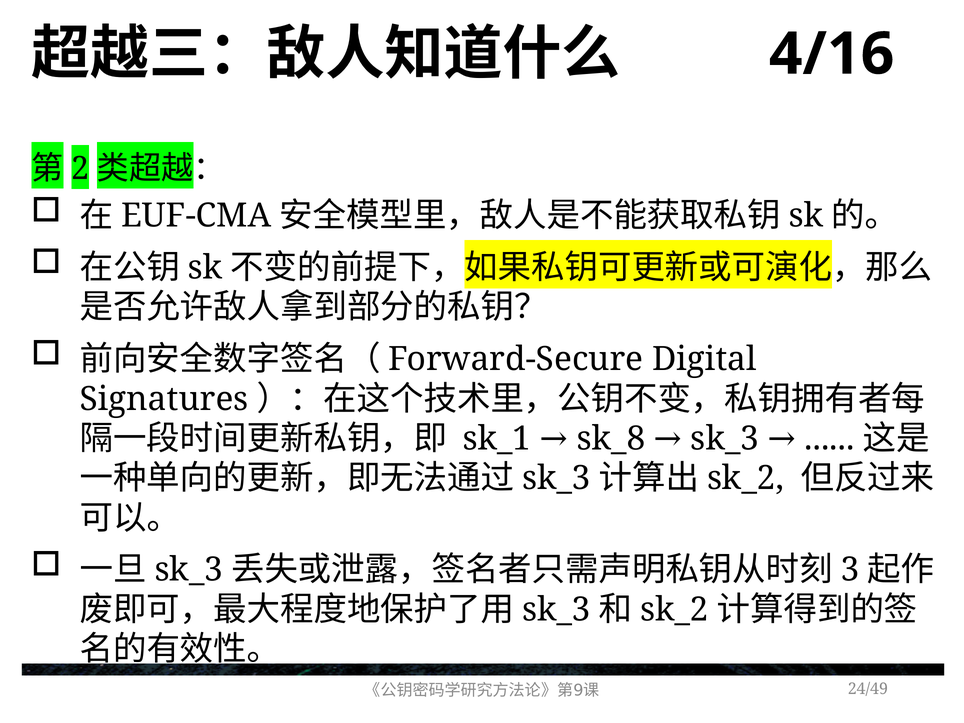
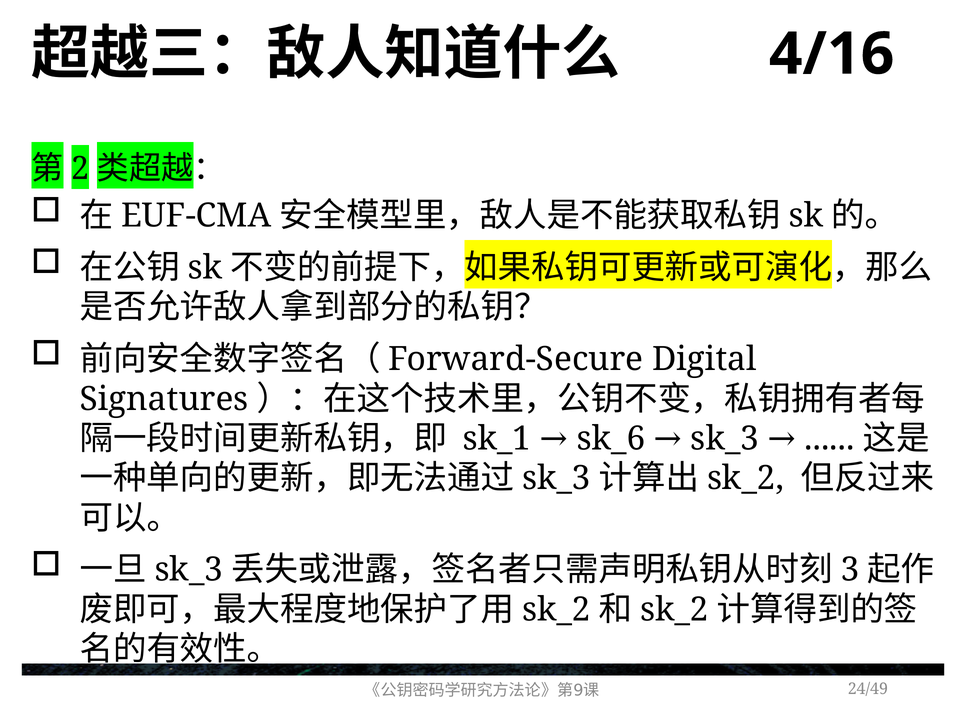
sk_8: sk_8 -> sk_6 (611, 439)
sk_3: sk_3 -> sk_2 (556, 610)
